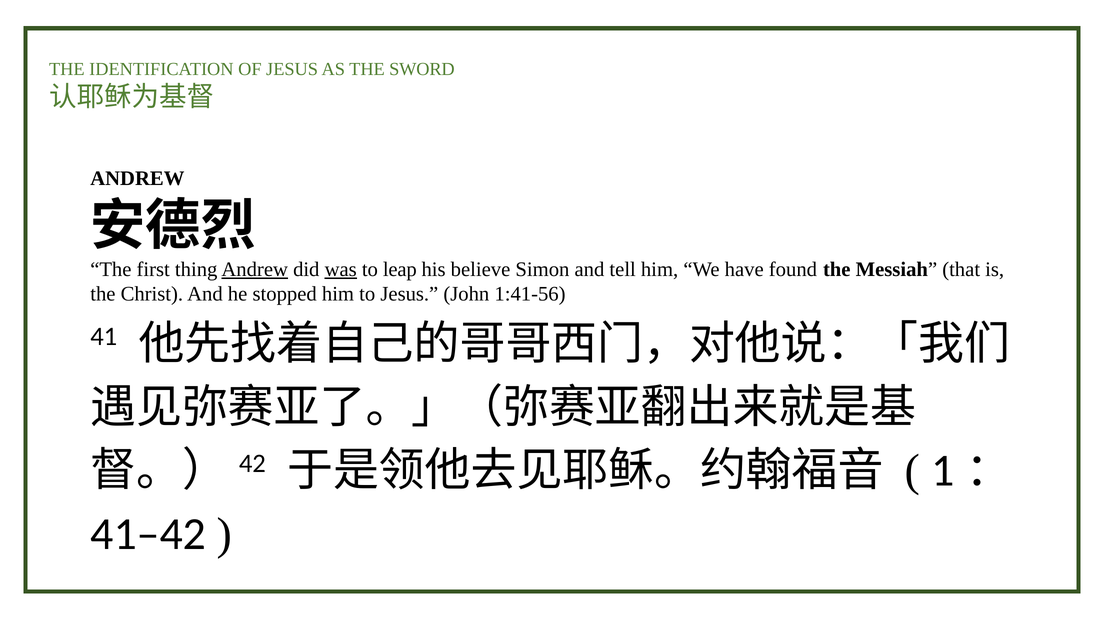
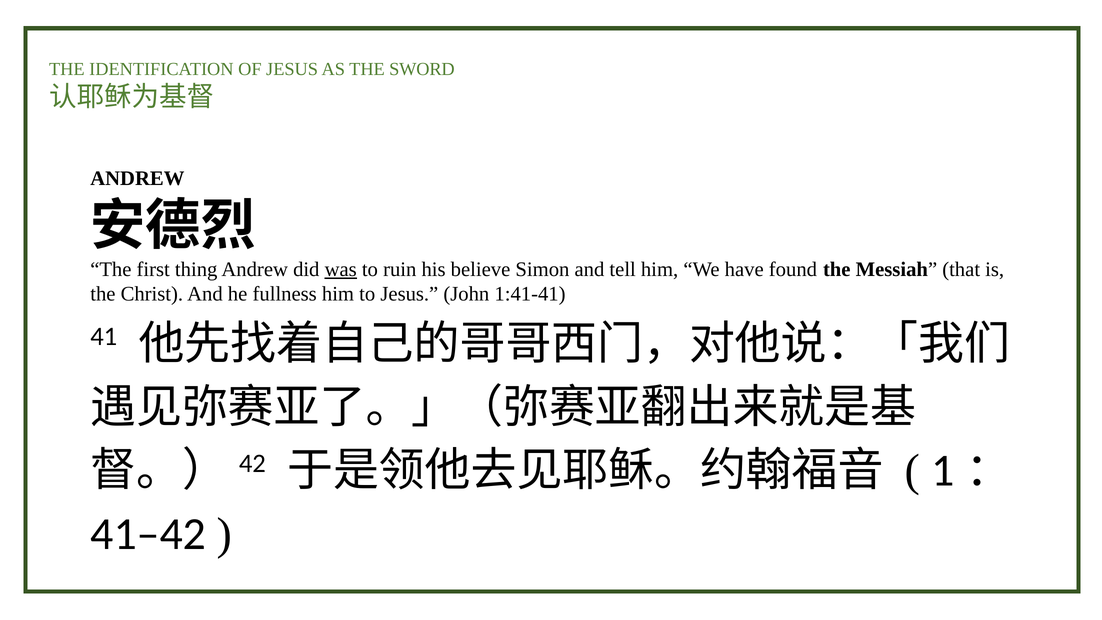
Andrew underline: present -> none (255, 269)
leap: leap -> ruin (400, 269)
stopped: stopped -> fullness (285, 294)
1:41-56: 1:41-56 -> 1:41-41 (530, 294)
